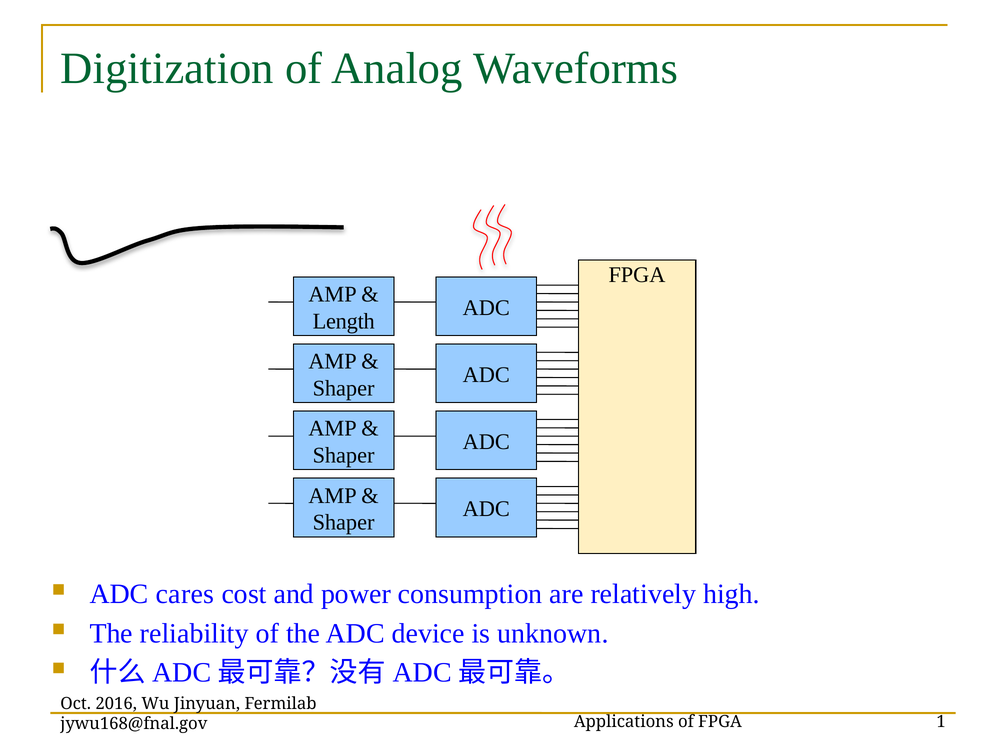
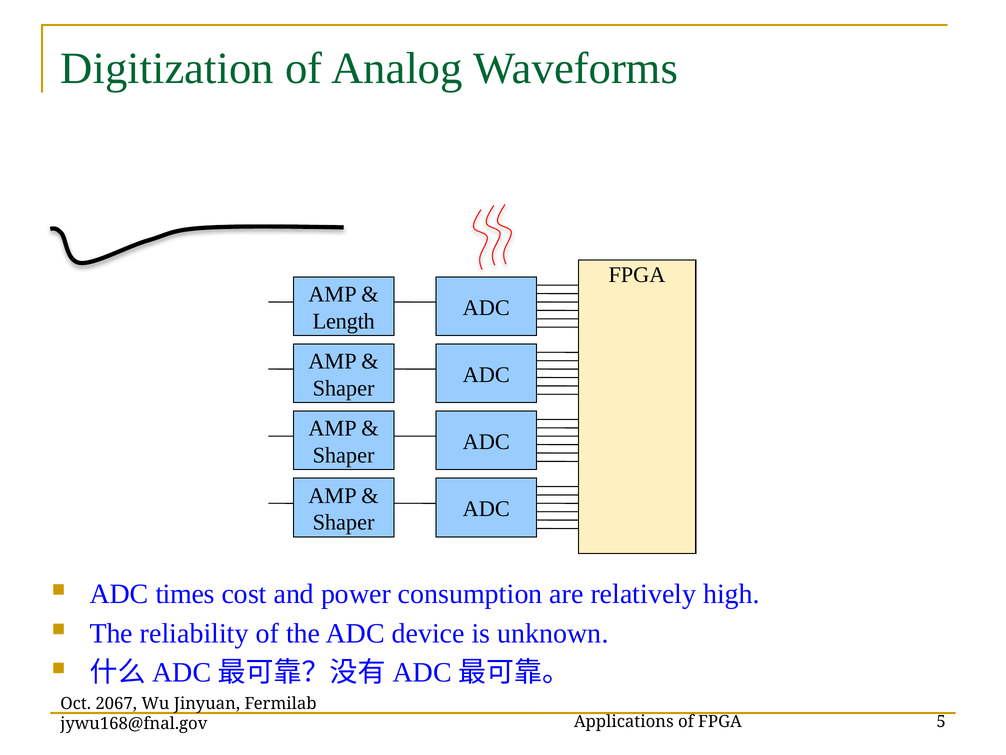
cares: cares -> times (185, 594)
2016: 2016 -> 2067 (116, 703)
1: 1 -> 5 (941, 721)
